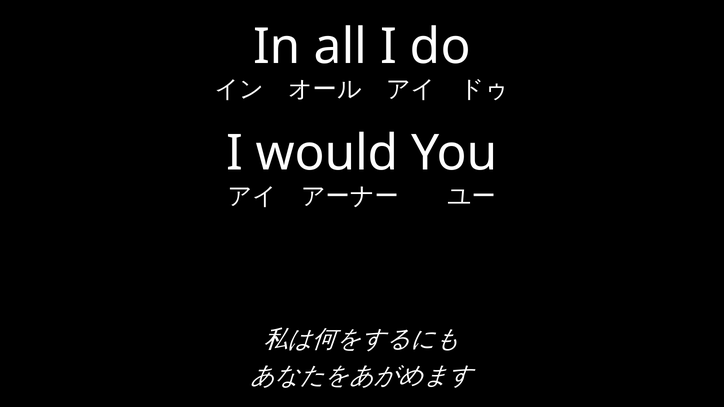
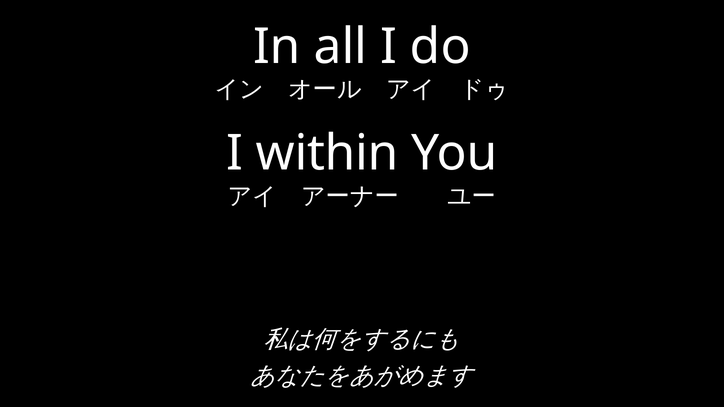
would: would -> within (327, 154)
